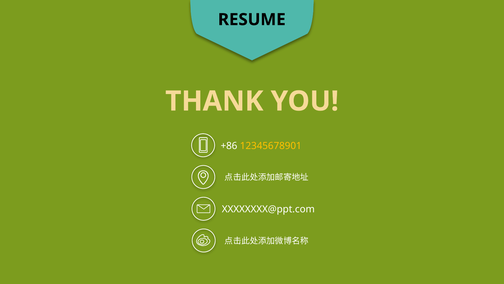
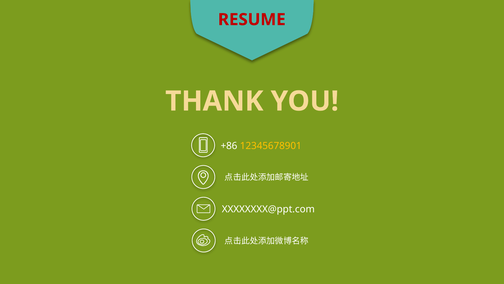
RESUME colour: black -> red (252, 20)
